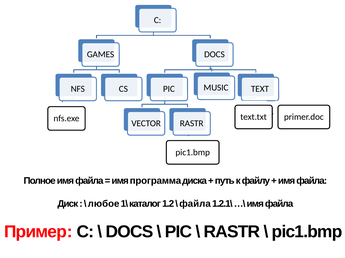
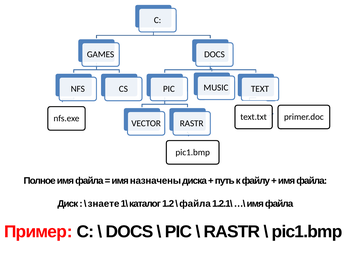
программа: программа -> назначены (155, 181)
любое: любое -> знаете (104, 204)
